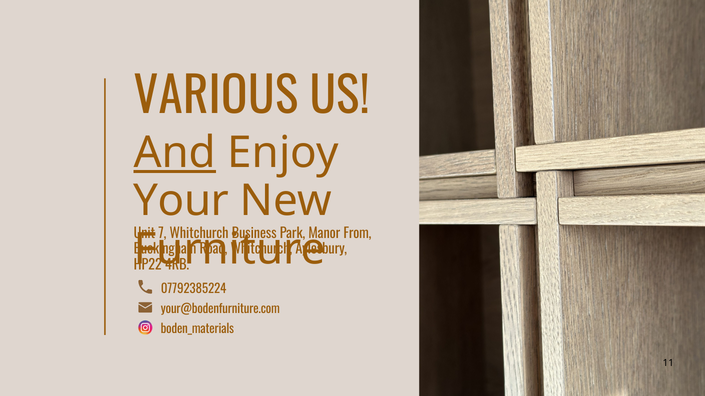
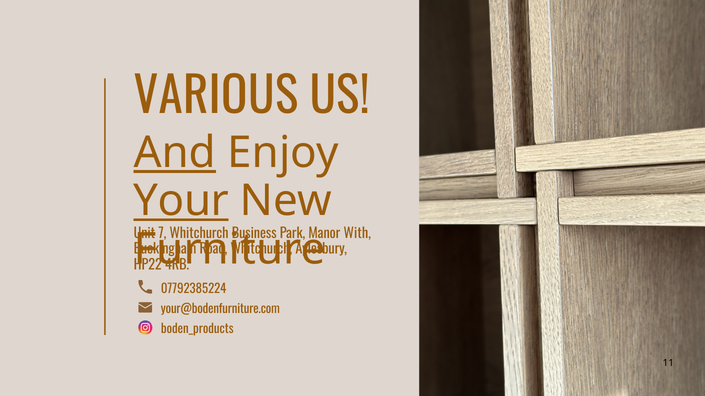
Your underline: none -> present (181, 201)
From: From -> With (357, 234)
boden_materials: boden_materials -> boden_products (197, 330)
